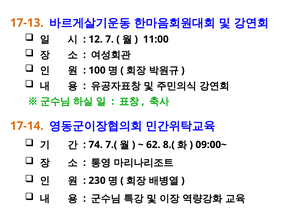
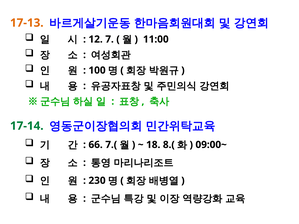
17-14 colour: orange -> green (27, 126)
74: 74 -> 66 (96, 145)
62: 62 -> 18 (153, 145)
